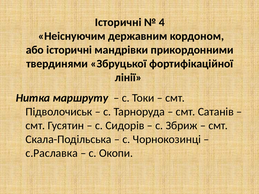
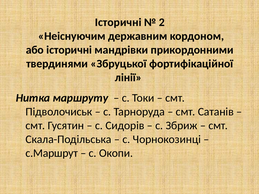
4: 4 -> 2 (162, 22)
с.Раславка: с.Раславка -> с.Маршрут (52, 153)
